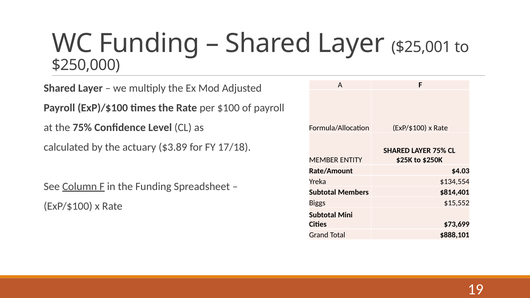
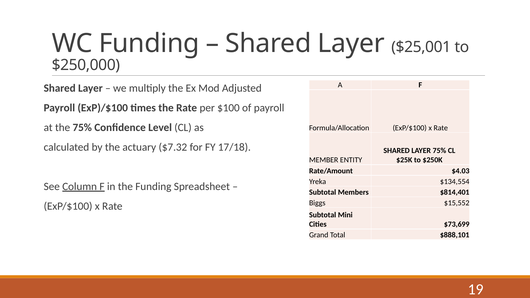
$3.89: $3.89 -> $7.32 (173, 147)
